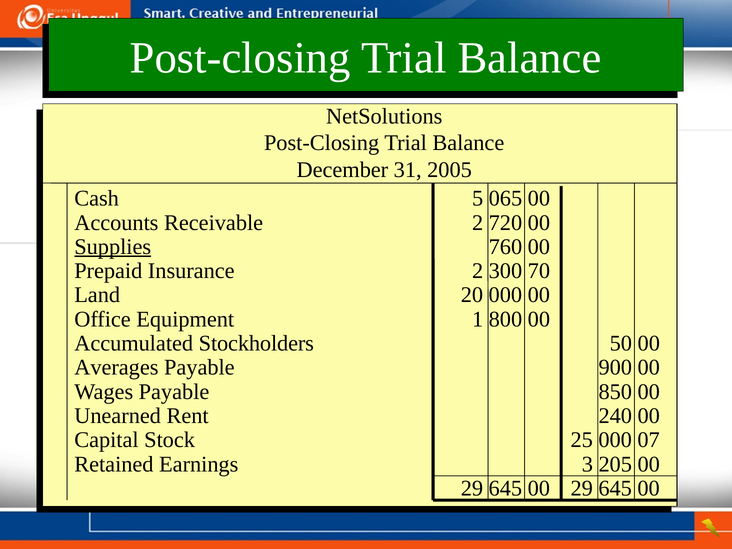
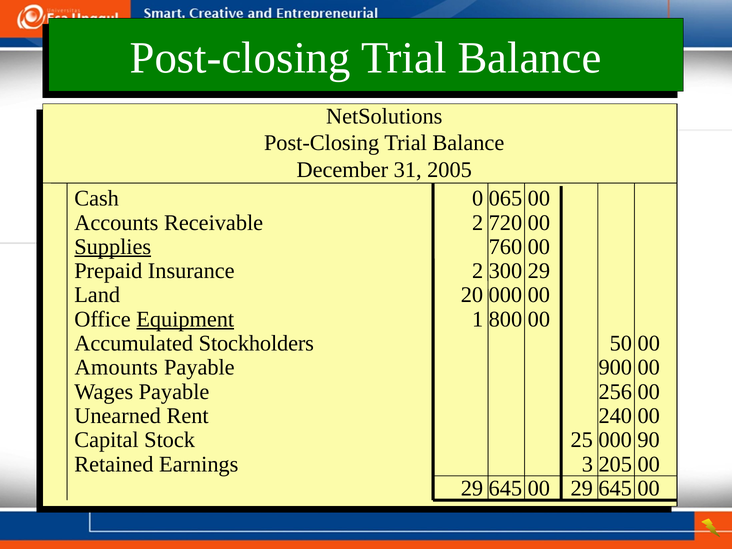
5: 5 -> 0 (478, 199)
300 70: 70 -> 29 (539, 271)
Equipment underline: none -> present (185, 319)
Averages: Averages -> Amounts (116, 368)
850: 850 -> 256 (615, 392)
07: 07 -> 90 (649, 440)
